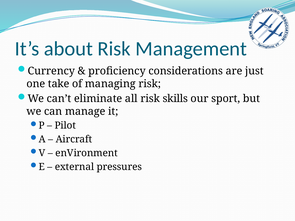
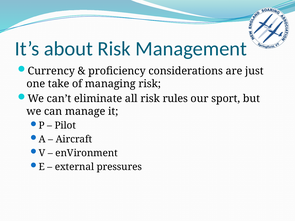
skills: skills -> rules (175, 99)
